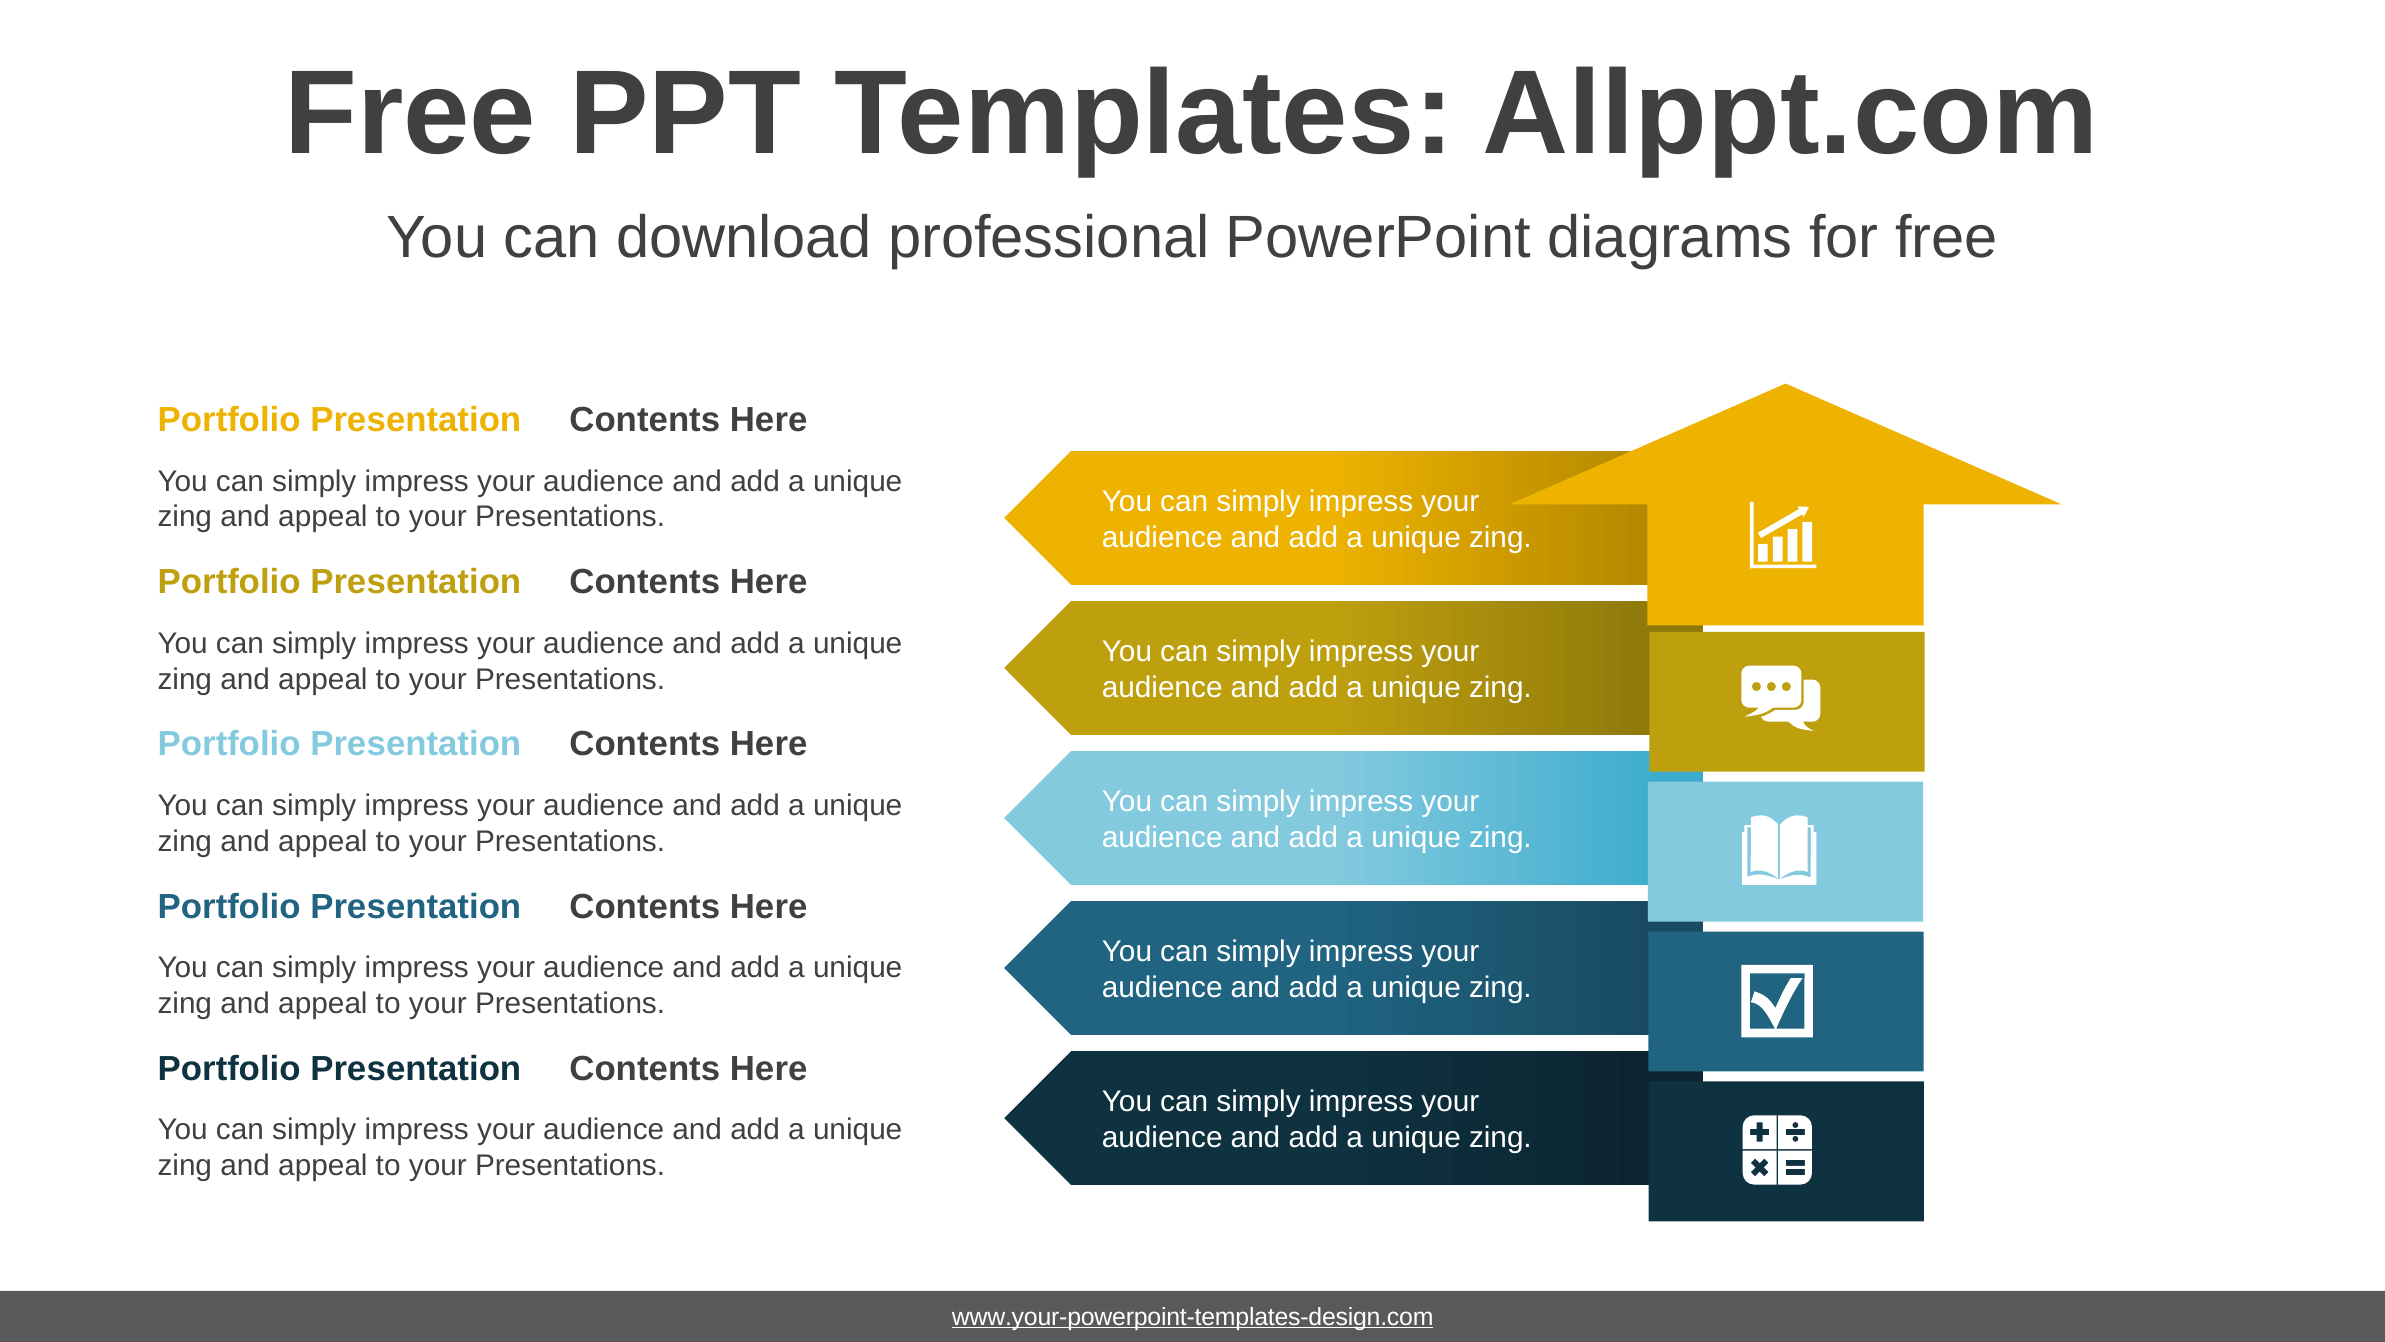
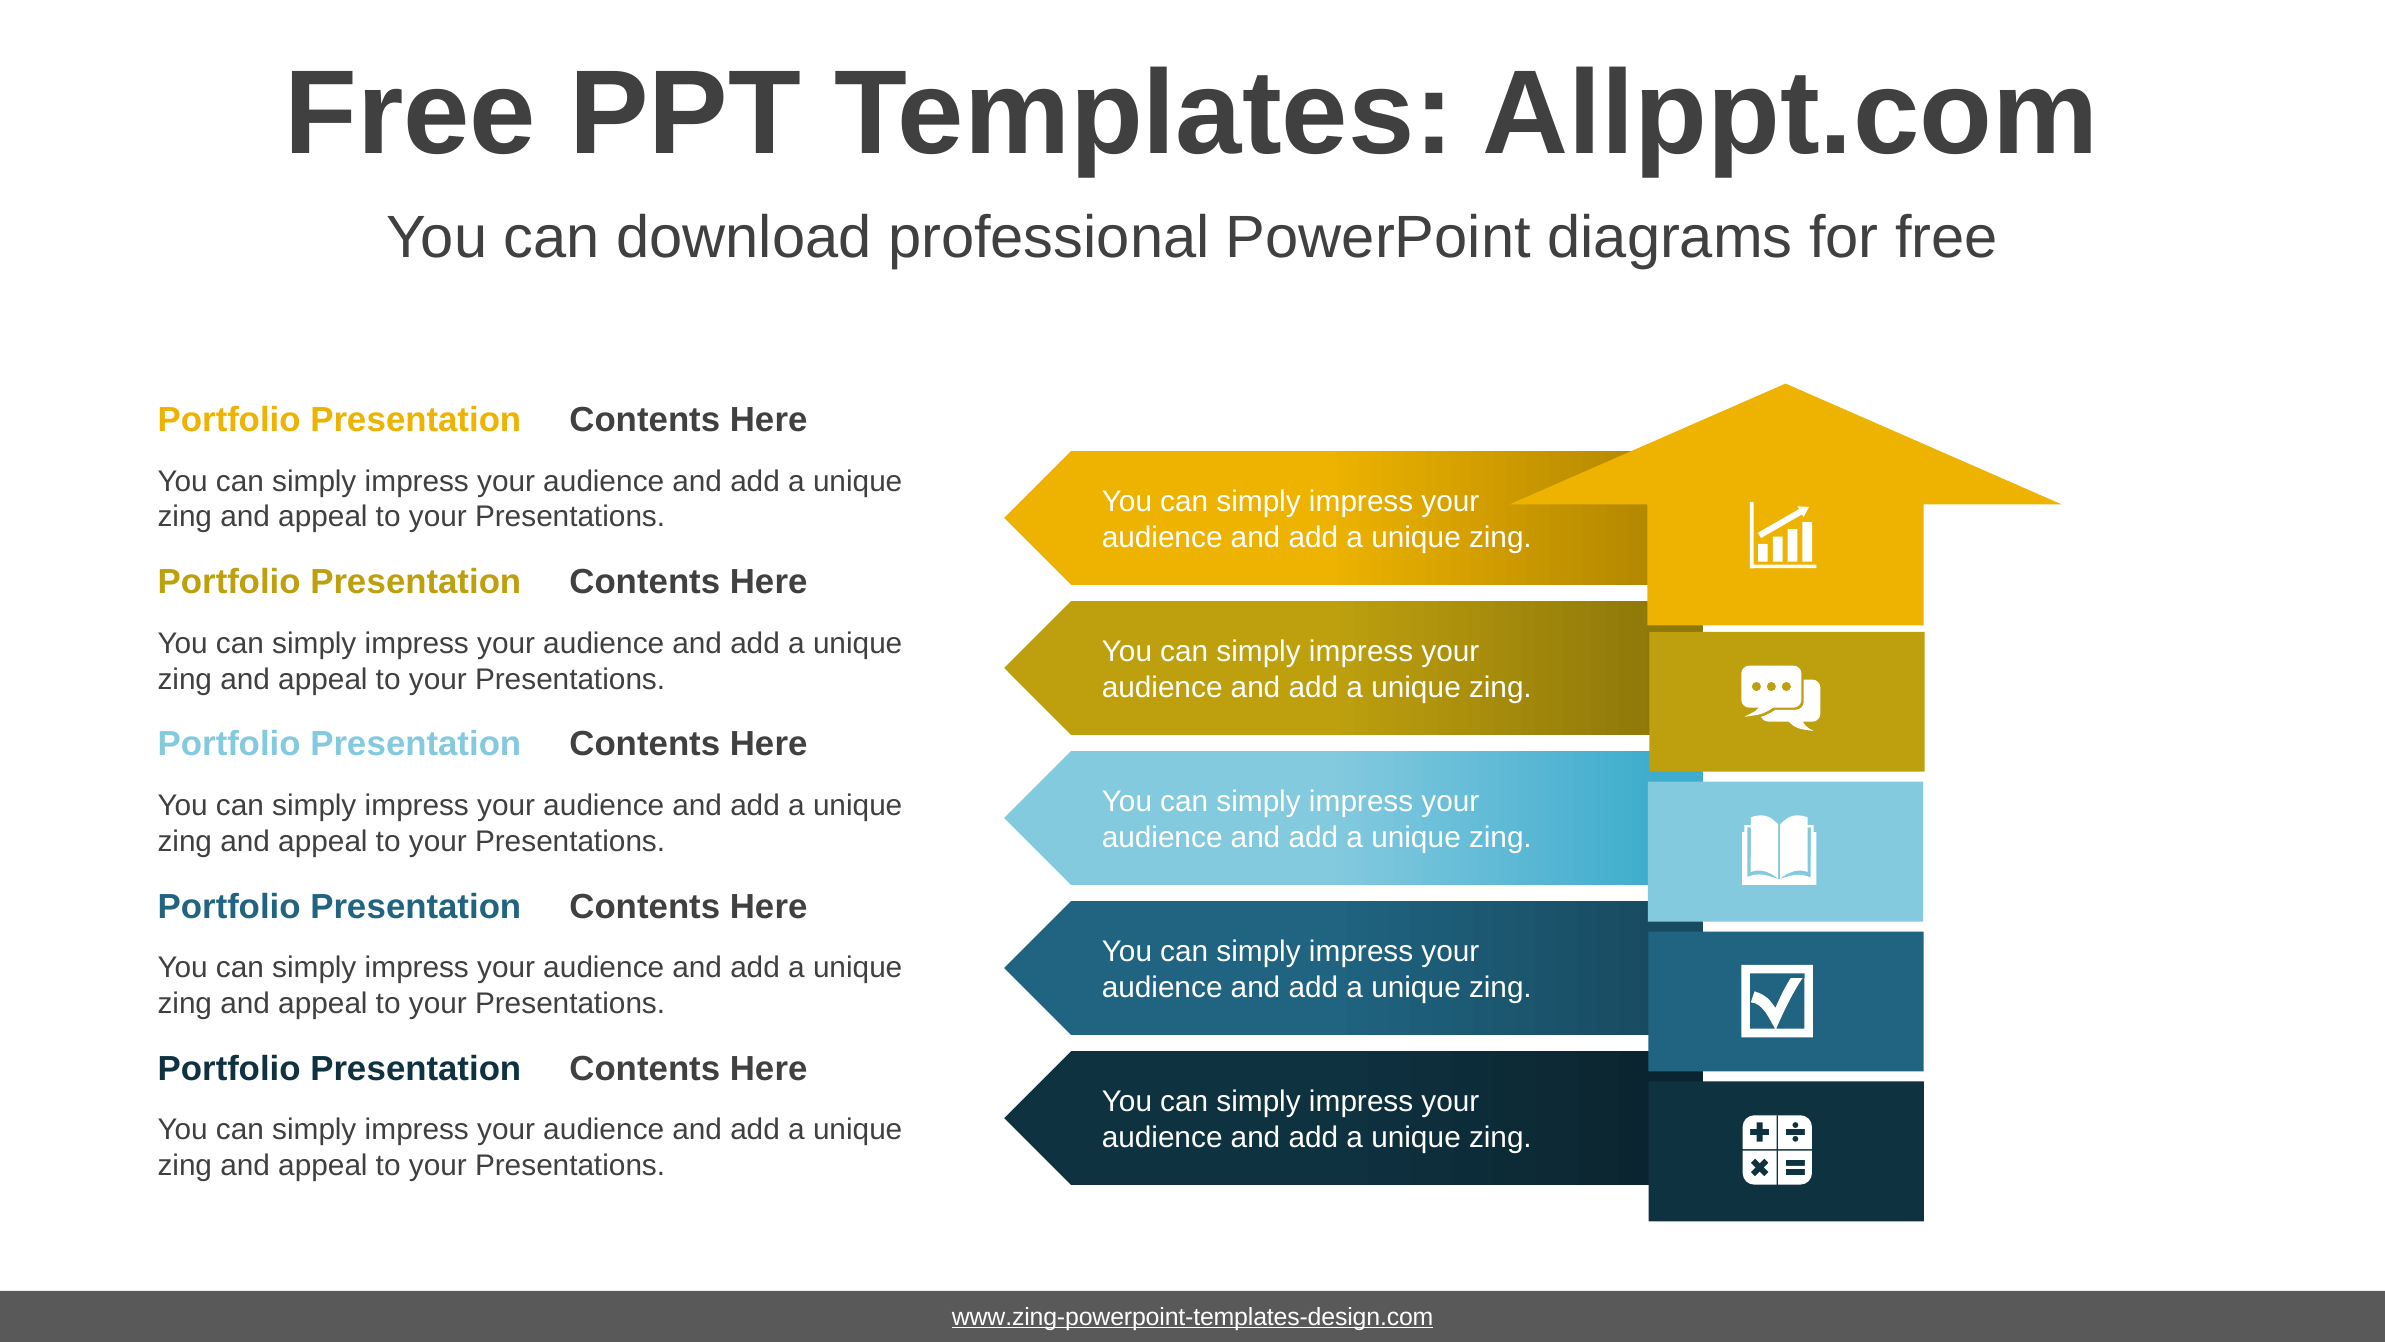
www.your-powerpoint-templates-design.com: www.your-powerpoint-templates-design.com -> www.zing-powerpoint-templates-design.com (1193, 1316)
